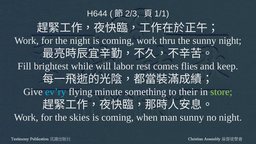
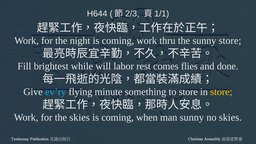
sunny night: night -> store (230, 41)
keep: keep -> done (228, 66)
to their: their -> store (188, 92)
store colour: light green -> yellow (221, 92)
no night: night -> skies (230, 117)
